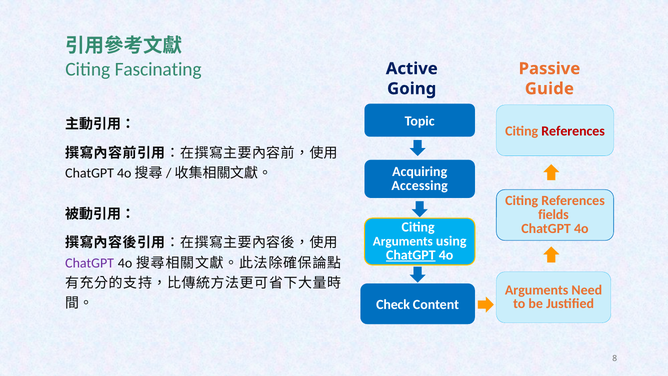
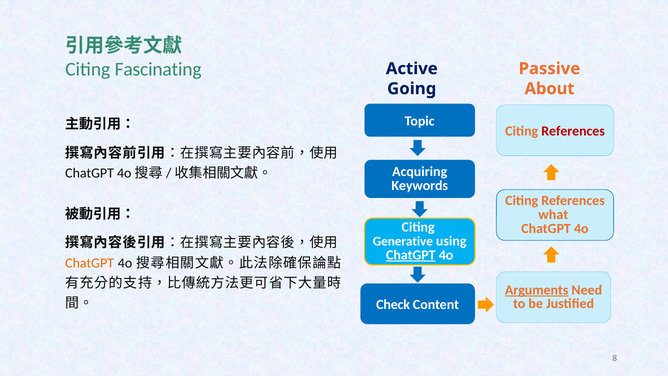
Guide: Guide -> About (550, 89)
Accessing: Accessing -> Keywords (420, 185)
fields: fields -> what (553, 214)
Arguments: Arguments -> Generative (403, 241)
ChatGPT colour: purple -> orange (90, 263)
Arguments underline: none -> present (537, 290)
